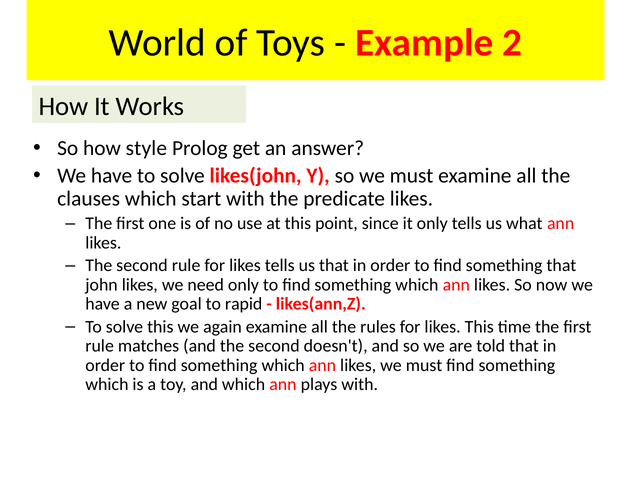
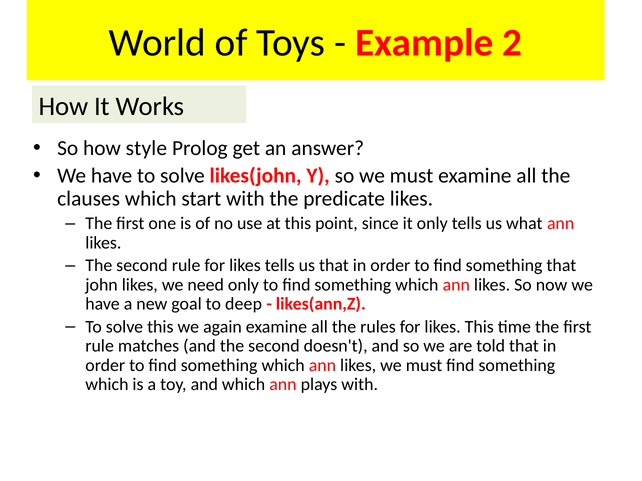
rapid: rapid -> deep (244, 304)
